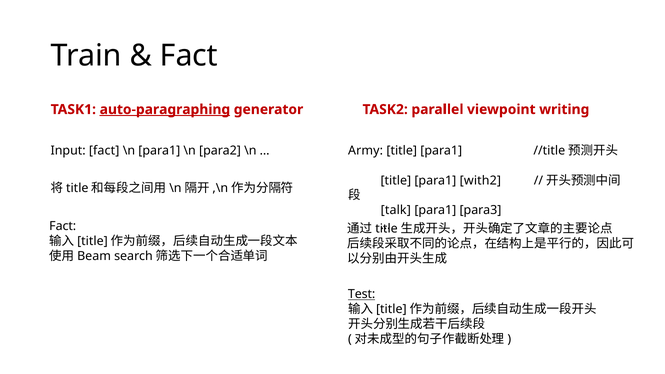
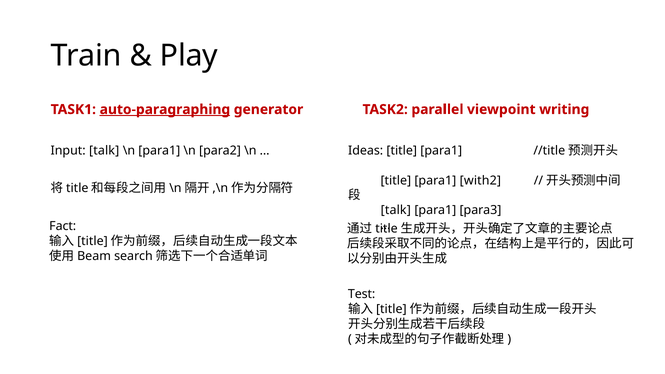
Fact: Fact -> Play (189, 56)
Input fact: fact -> talk (104, 151)
Army: Army -> Ideas (366, 151)
Test underline: present -> none (362, 294)
